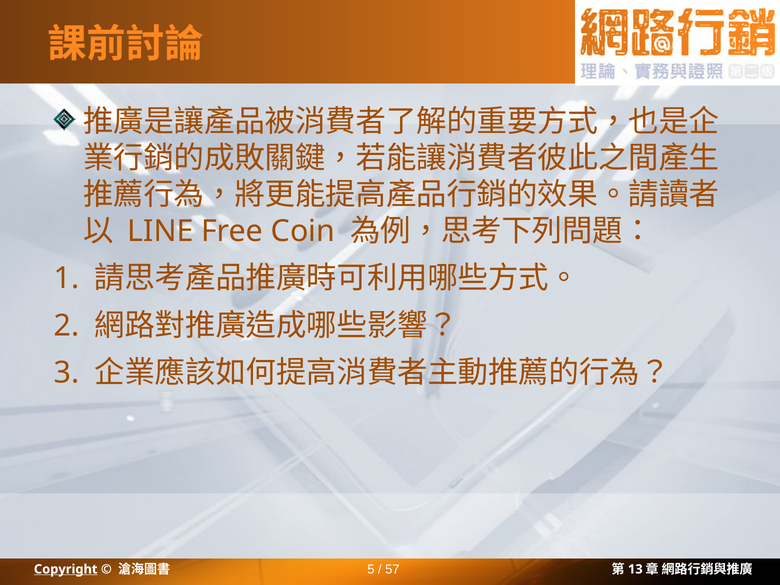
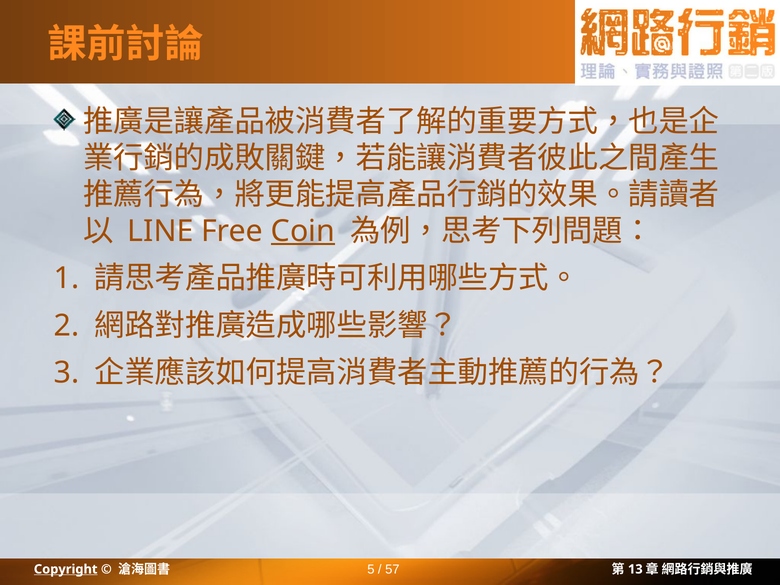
Coin underline: none -> present (303, 231)
